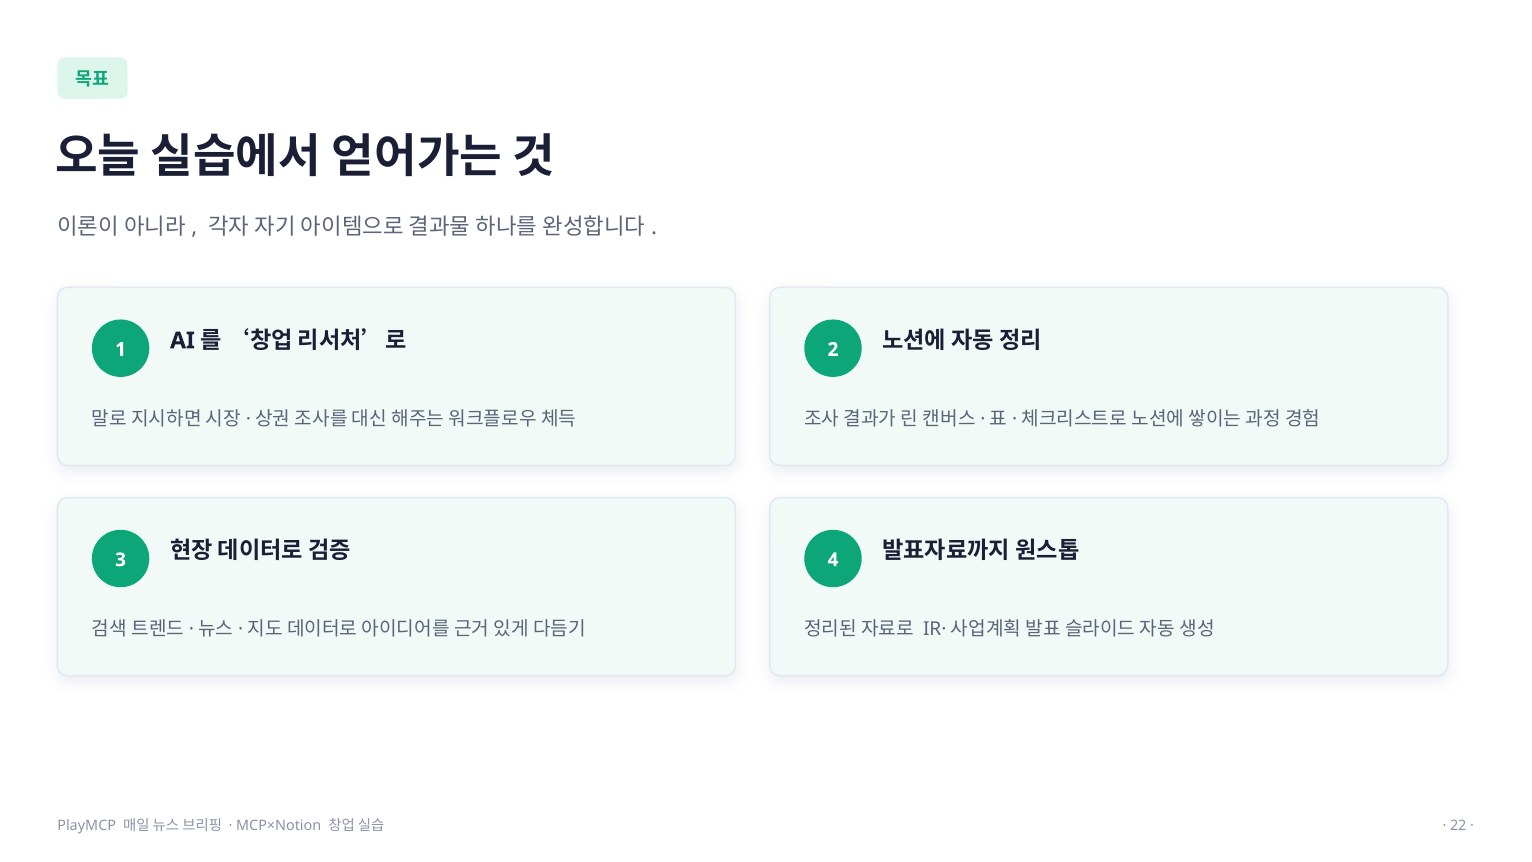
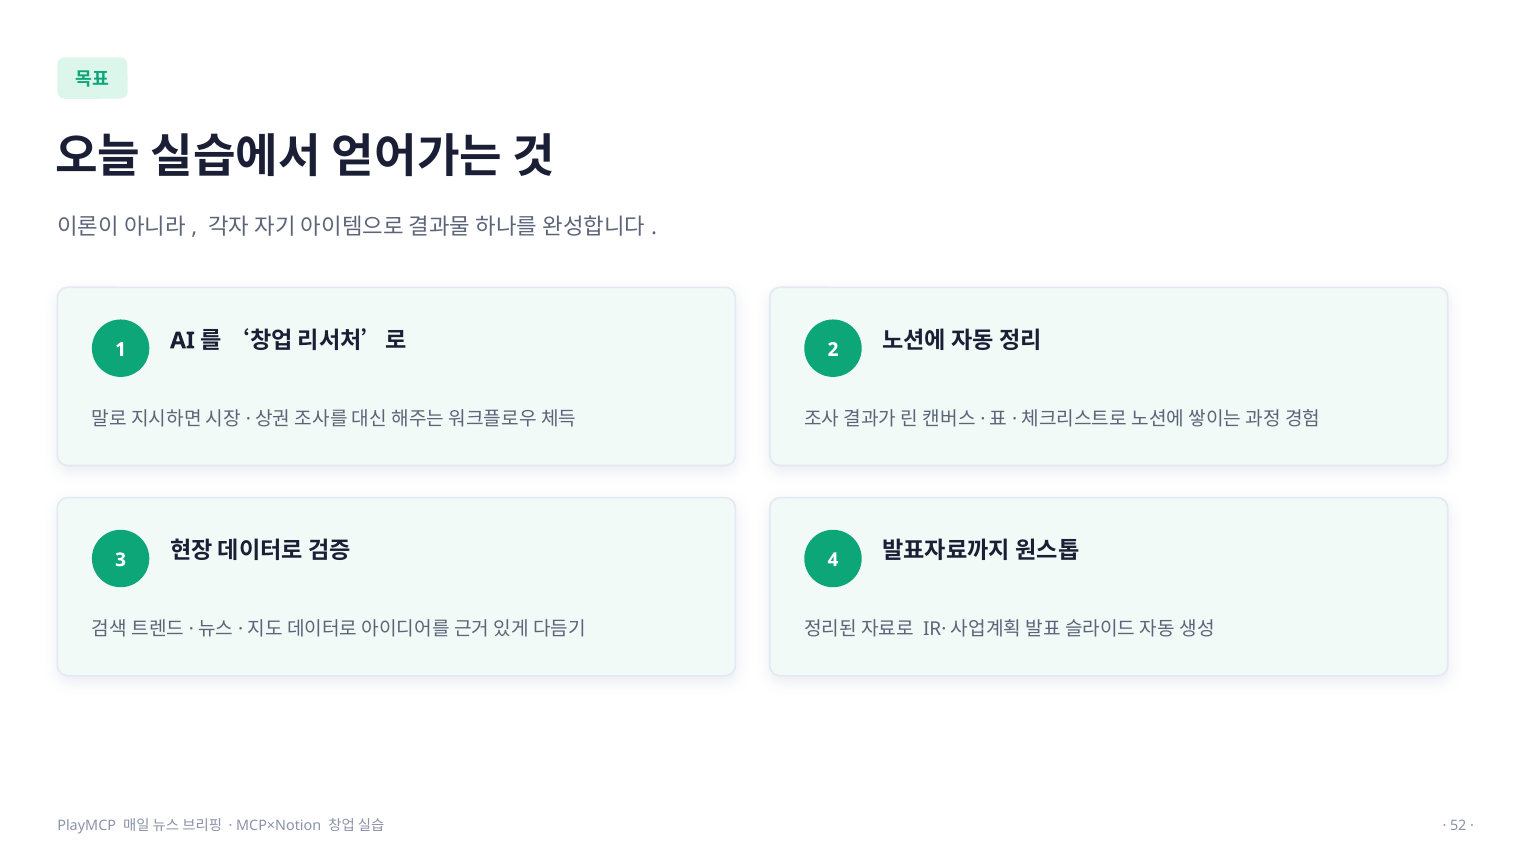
22: 22 -> 52 (1458, 826)
